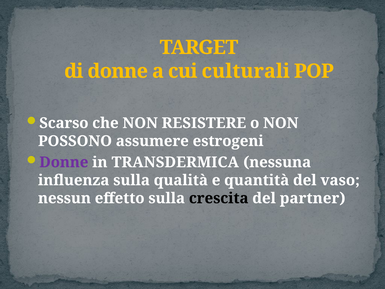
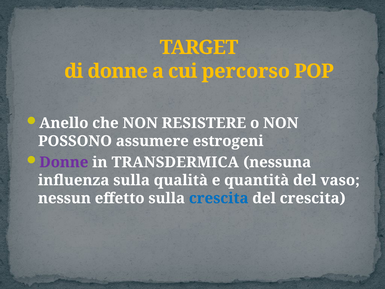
culturali: culturali -> percorso (246, 71)
Scarso: Scarso -> Anello (64, 123)
crescita colour: black -> blue (219, 198)
del partner: partner -> crescita (313, 198)
